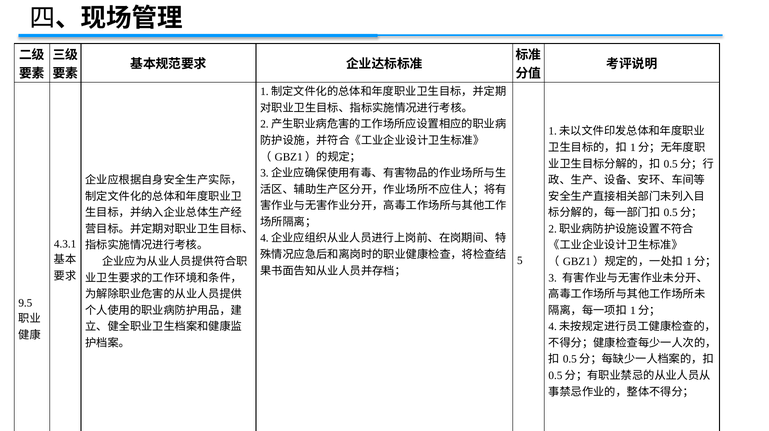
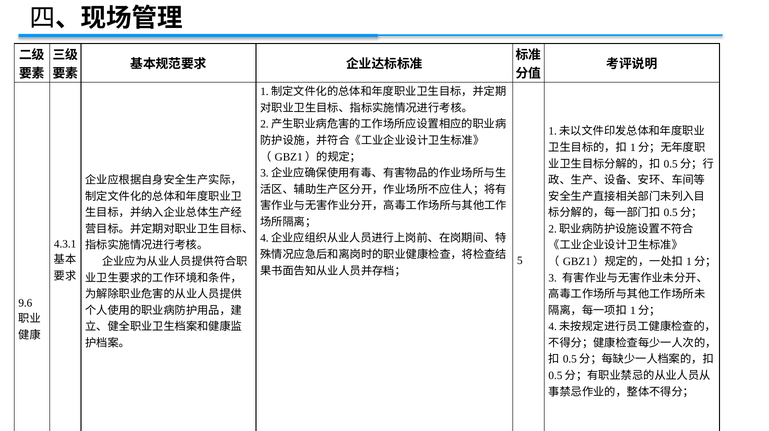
9.5: 9.5 -> 9.6 (25, 303)
